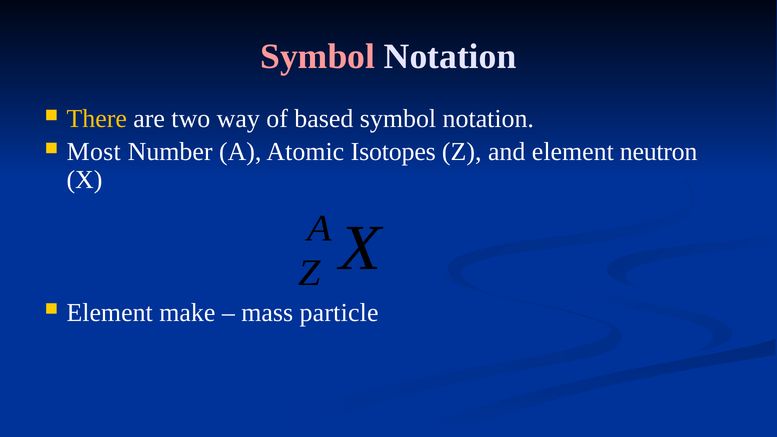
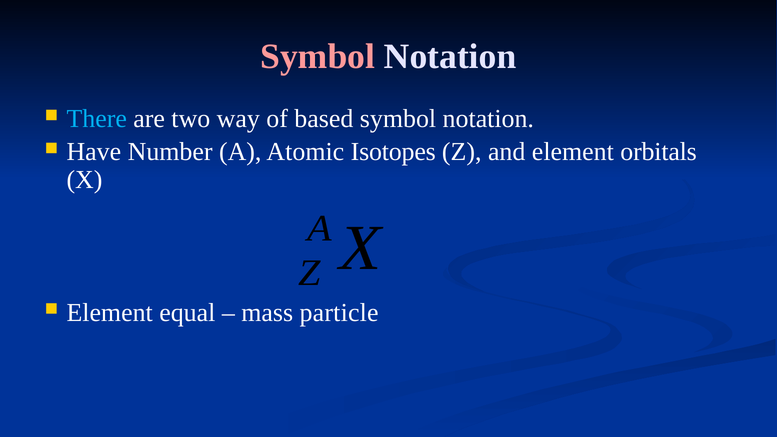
There colour: yellow -> light blue (97, 119)
Most: Most -> Have (94, 152)
neutron: neutron -> orbitals (659, 152)
make: make -> equal (187, 313)
